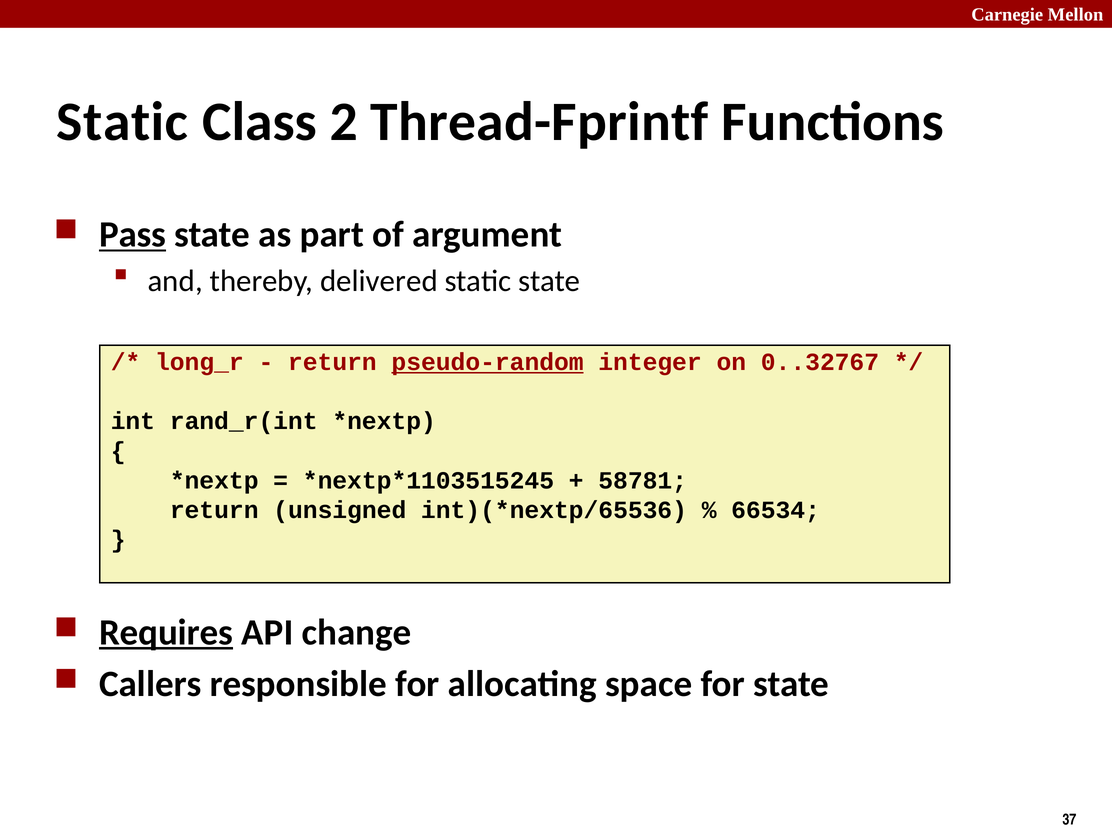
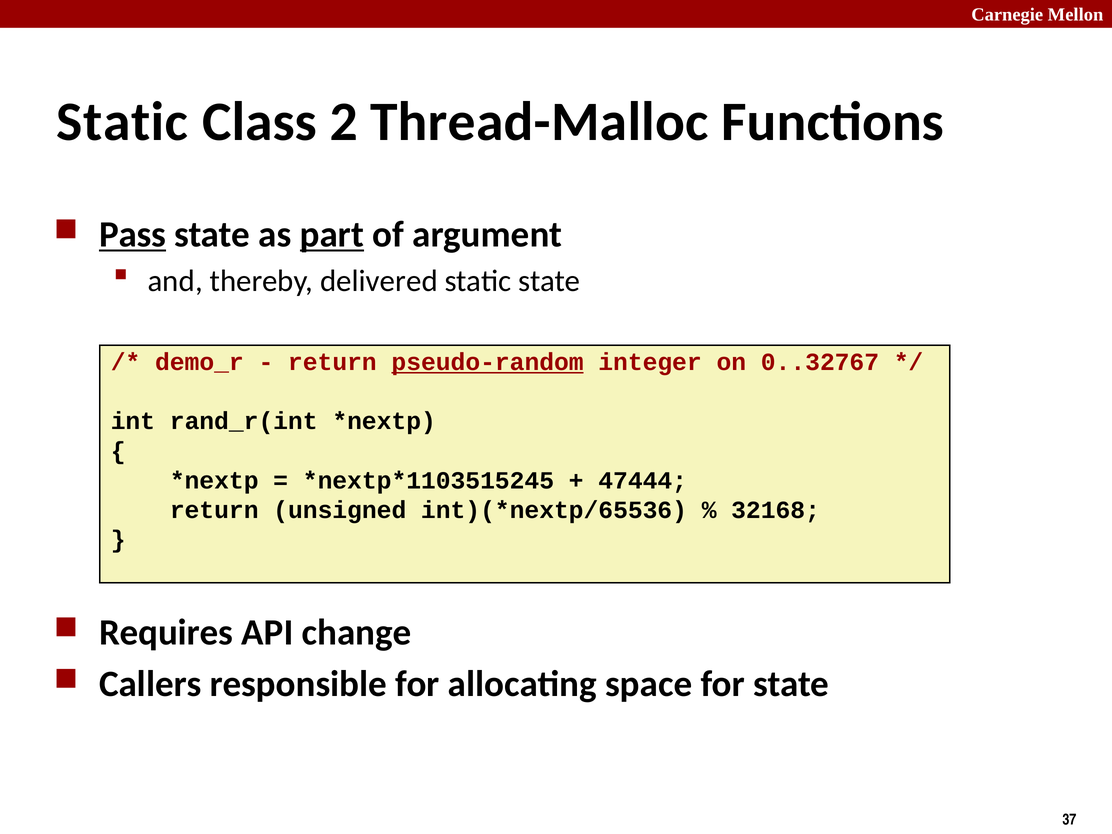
Thread-Fprintf: Thread-Fprintf -> Thread-Malloc (539, 122)
part underline: none -> present (332, 234)
long_r: long_r -> demo_r (199, 362)
58781: 58781 -> 47444 (643, 481)
66534: 66534 -> 32168 (776, 510)
Requires underline: present -> none (166, 632)
